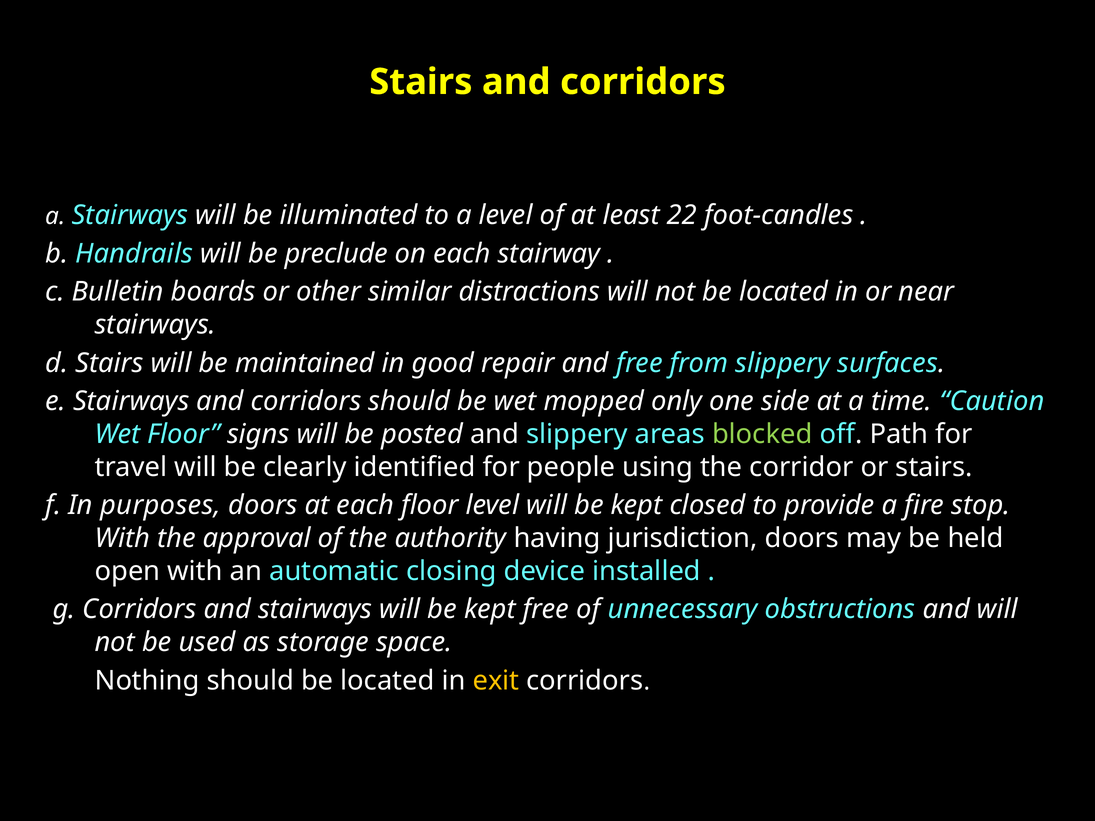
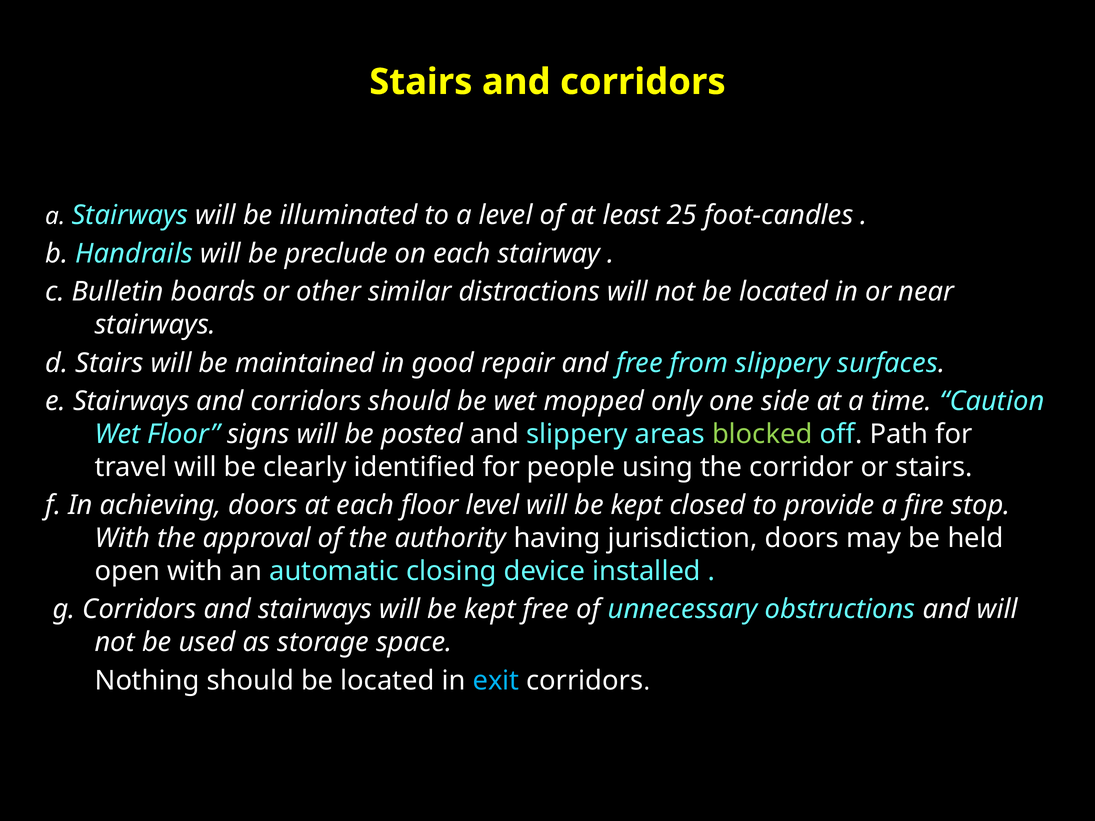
22: 22 -> 25 (682, 215)
purposes: purposes -> achieving (161, 506)
exit colour: yellow -> light blue (496, 681)
